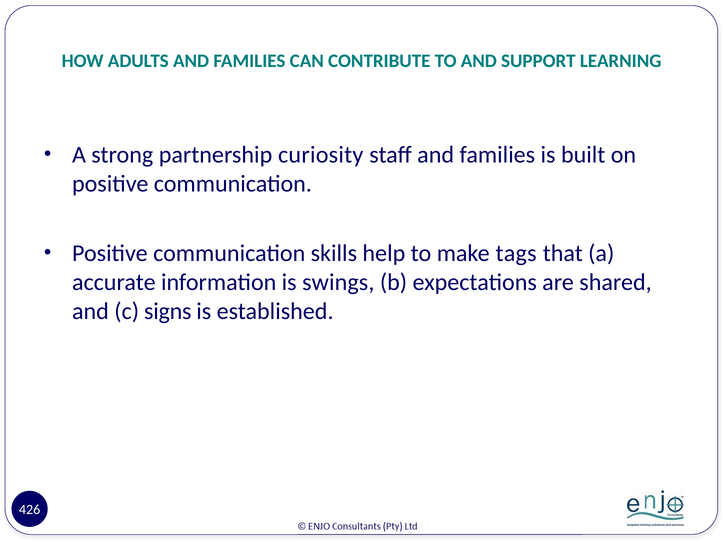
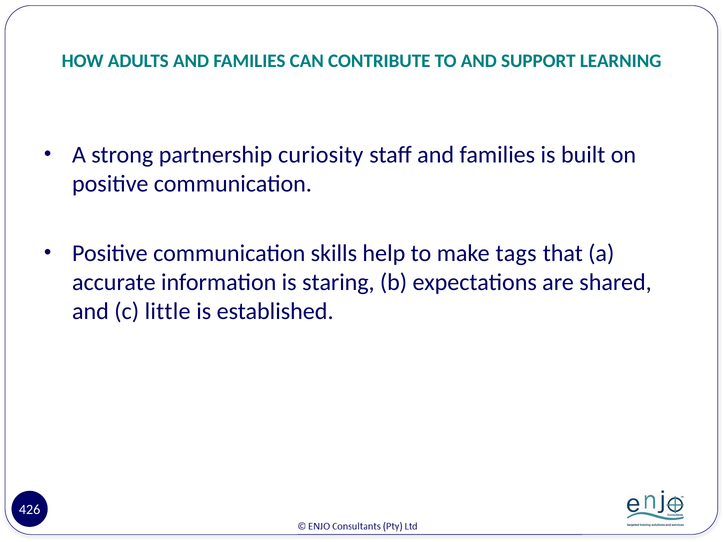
swings: swings -> staring (338, 282)
signs: signs -> little (168, 311)
